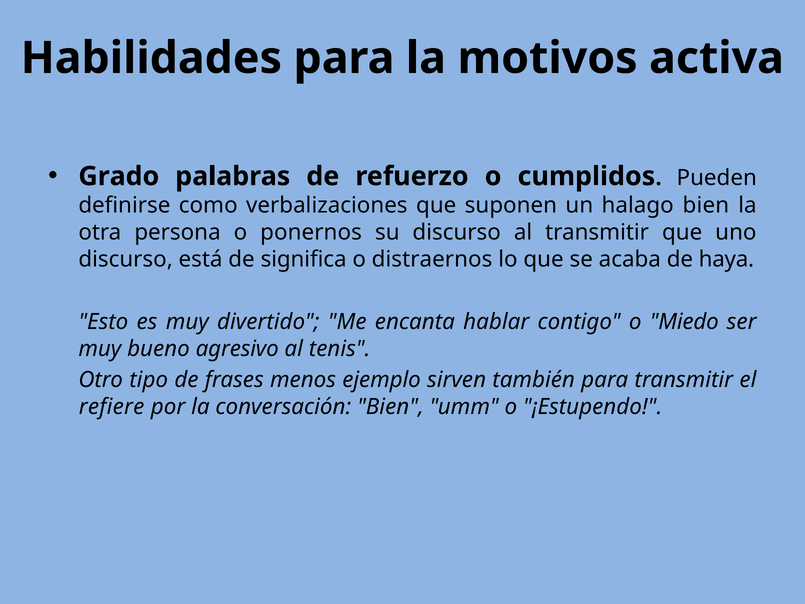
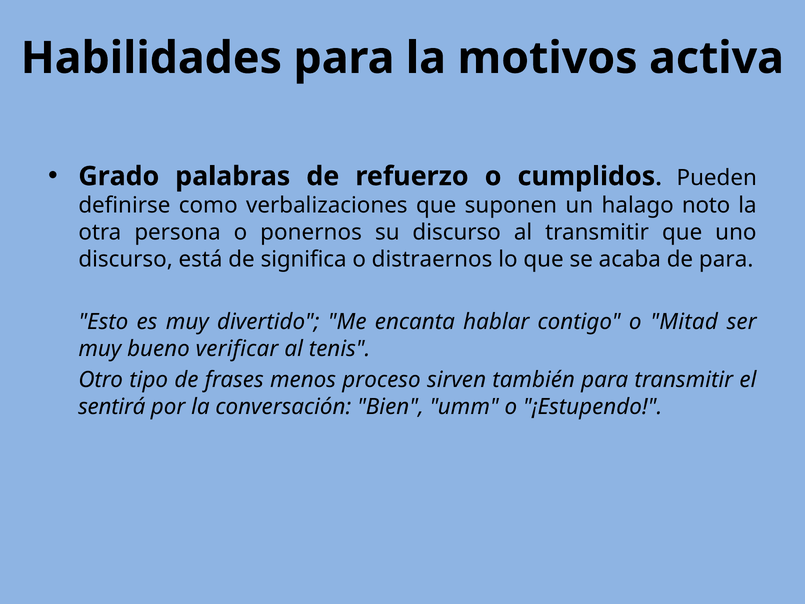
halago bien: bien -> noto (706, 205)
de haya: haya -> para (726, 259)
Miedo: Miedo -> Mitad (684, 322)
agresivo: agresivo -> verificar (237, 349)
ejemplo: ejemplo -> proceso (382, 380)
refiere: refiere -> sentirá (112, 407)
